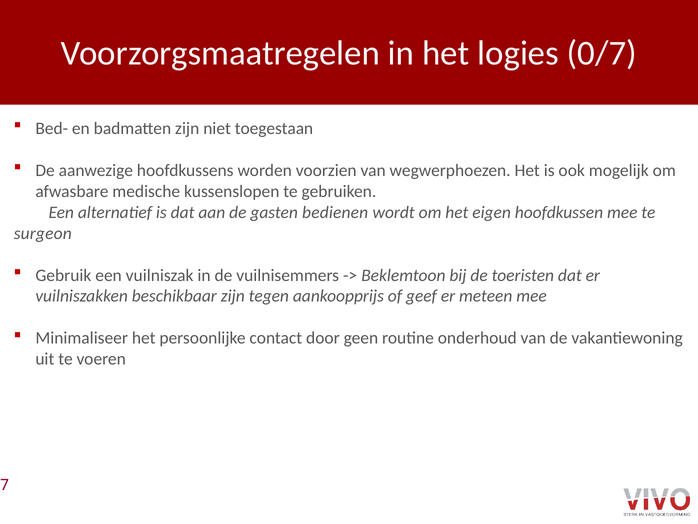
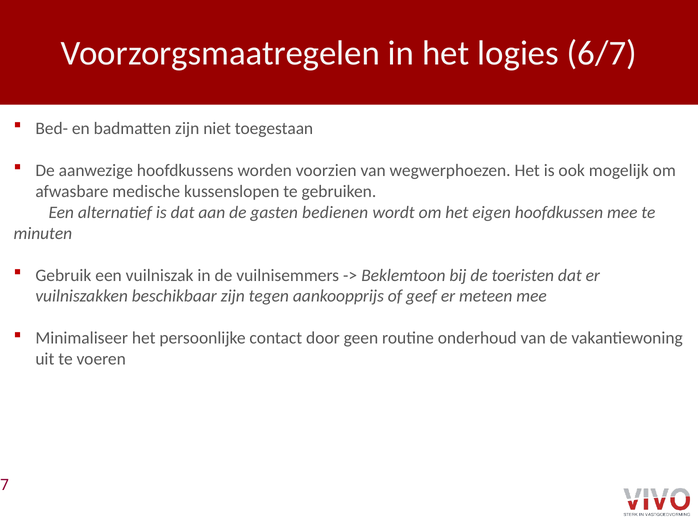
0/7: 0/7 -> 6/7 (602, 53)
surgeon: surgeon -> minuten (43, 233)
